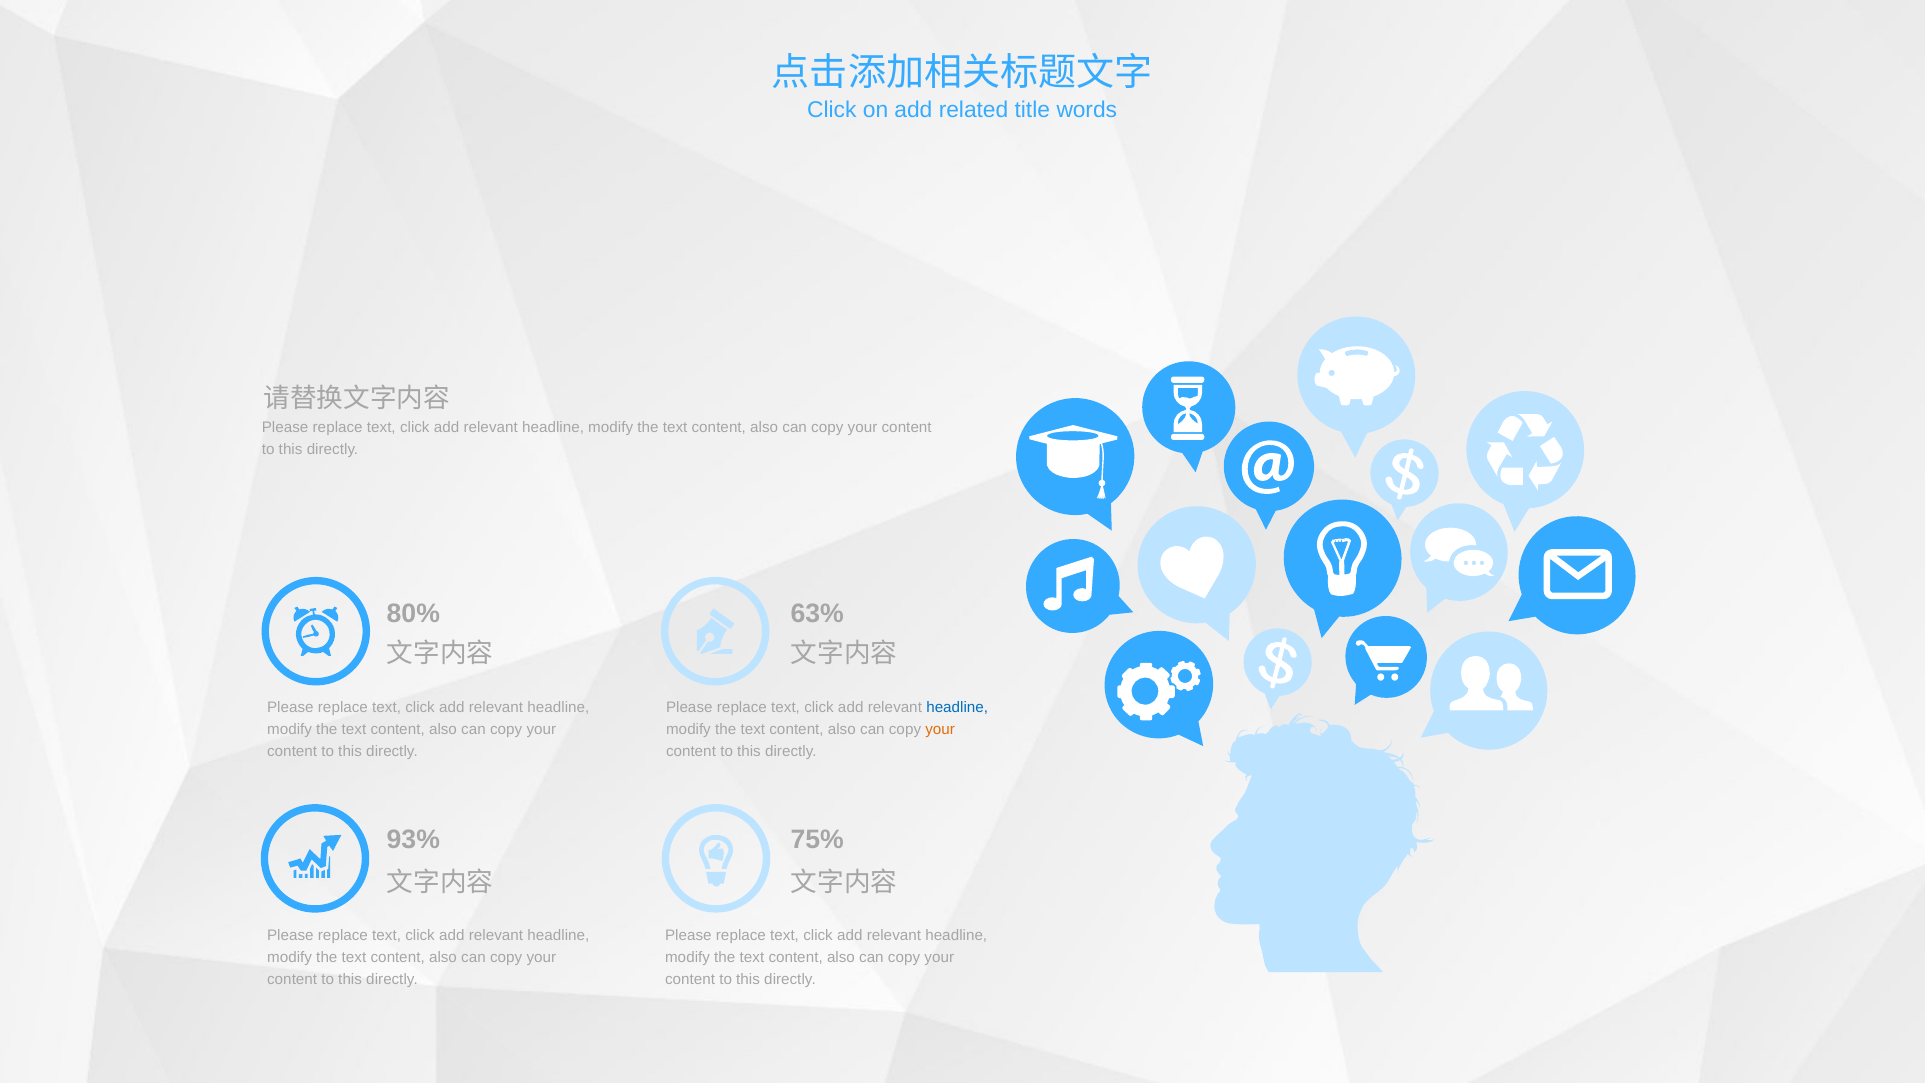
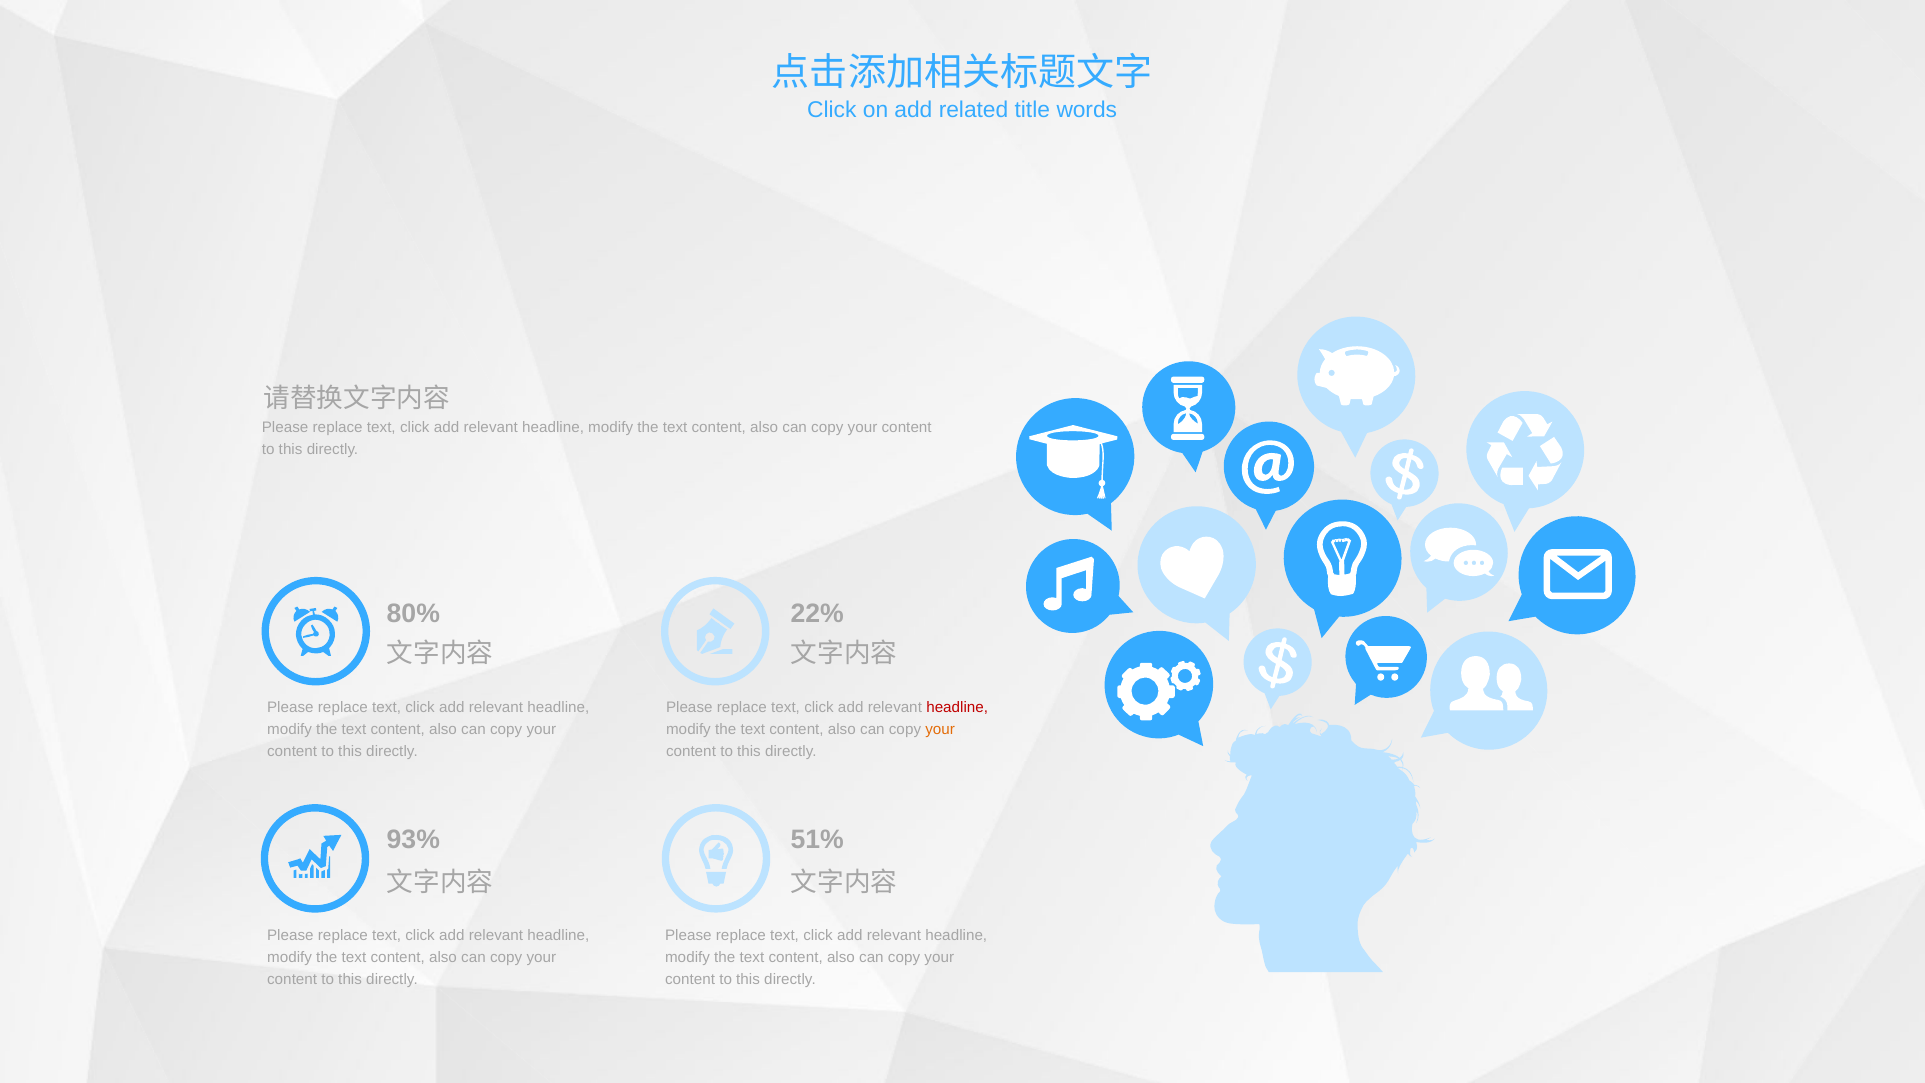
63%: 63% -> 22% (817, 614)
headline colour: blue -> red (957, 707)
75%: 75% -> 51% (817, 840)
